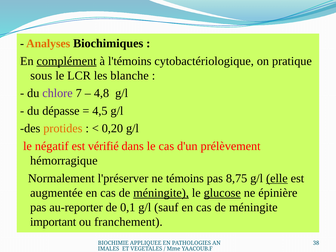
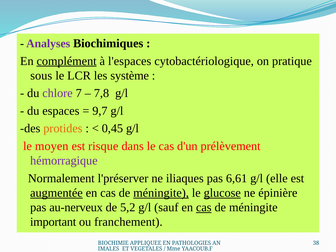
Analyses colour: orange -> purple (48, 44)
l'témoins: l'témoins -> l'espaces (130, 61)
blanche: blanche -> système (130, 76)
4,8: 4,8 -> 7,8 (102, 93)
dépasse: dépasse -> espaces (61, 111)
4,5: 4,5 -> 9,7 (100, 111)
0,20: 0,20 -> 0,45 (112, 128)
négatif: négatif -> moyen (52, 146)
vérifié: vérifié -> risque (103, 146)
hémorragique colour: black -> purple (64, 161)
témoins: témoins -> iliaques (185, 178)
8,75: 8,75 -> 6,61 (237, 178)
elle underline: present -> none (277, 178)
augmentée underline: none -> present (56, 193)
au-reporter: au-reporter -> au-nerveux (76, 207)
0,1: 0,1 -> 5,2 (128, 207)
cas underline: none -> present (204, 207)
